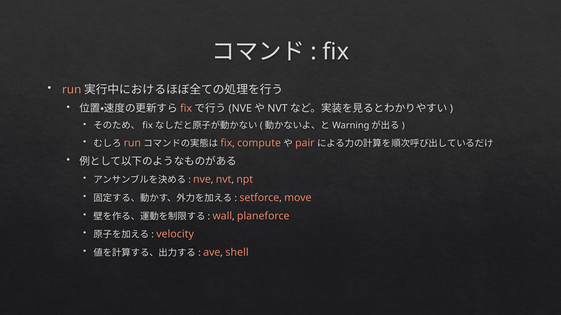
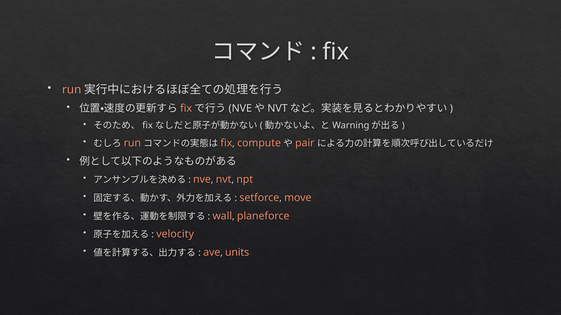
shell: shell -> units (237, 253)
